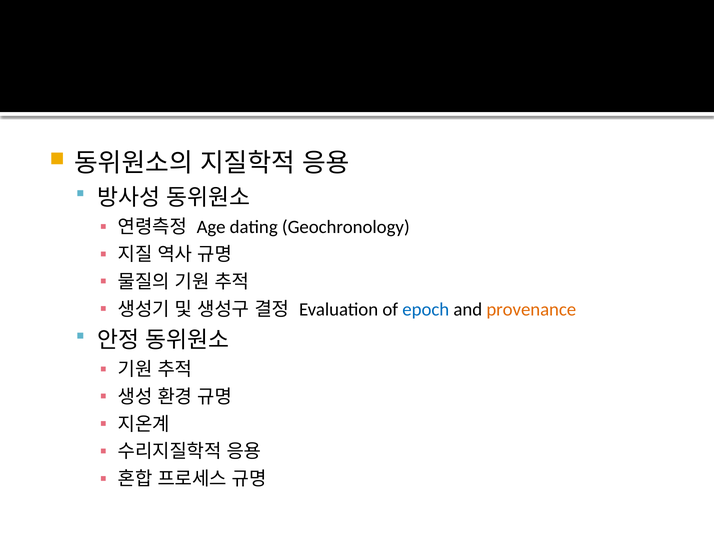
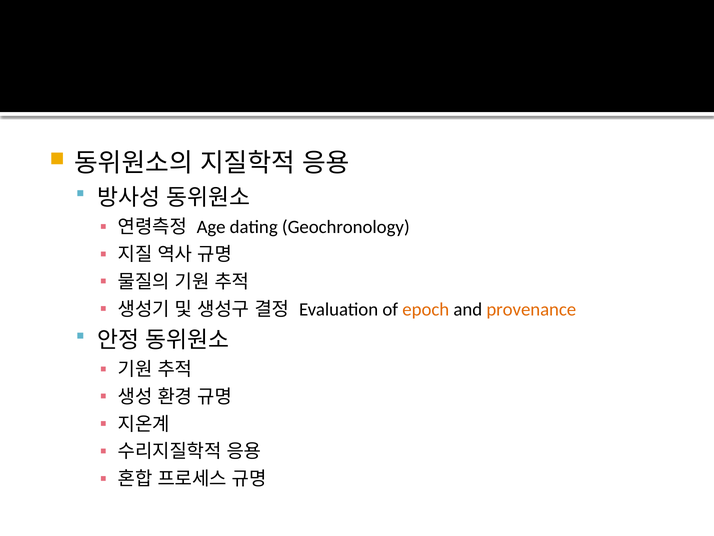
epoch colour: blue -> orange (426, 309)
